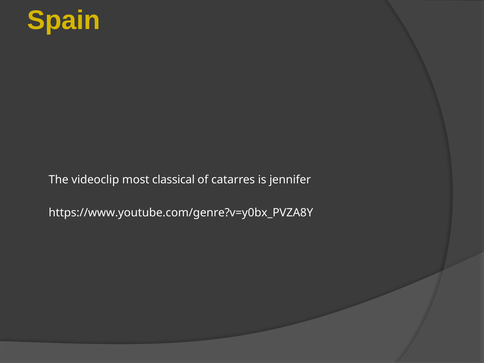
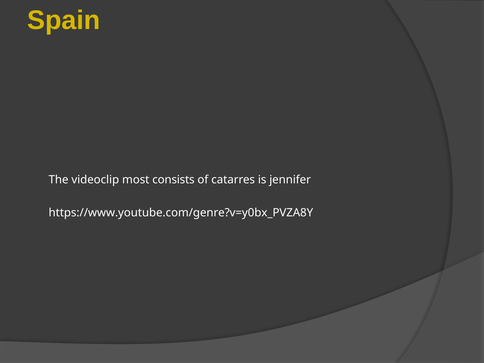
classical: classical -> consists (173, 180)
